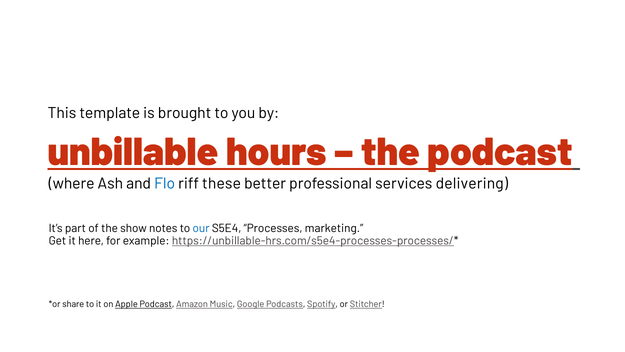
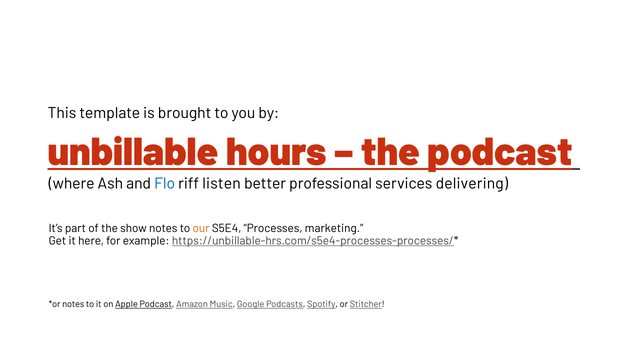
these: these -> listen (222, 183)
our colour: blue -> orange (201, 228)
share: share -> notes (73, 304)
